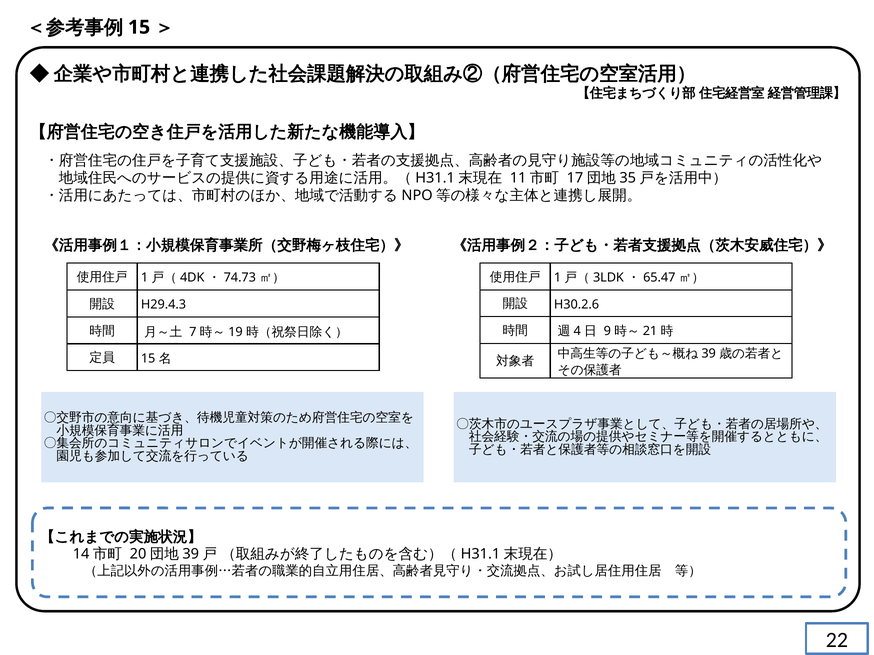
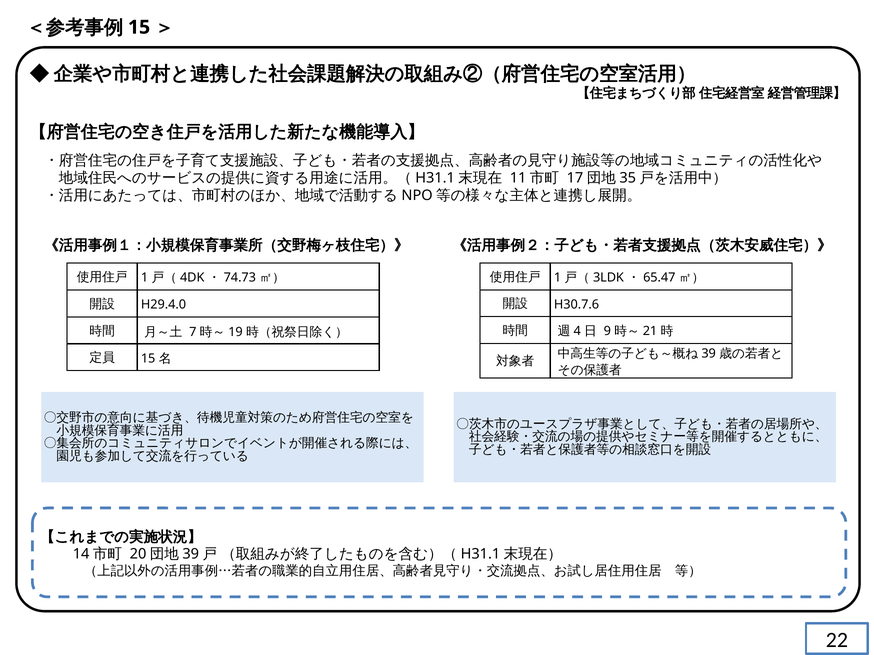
H30.2.6: H30.2.6 -> H30.7.6 (576, 305)
H29.4.3: H29.4.3 -> H29.4.0 (164, 305)
